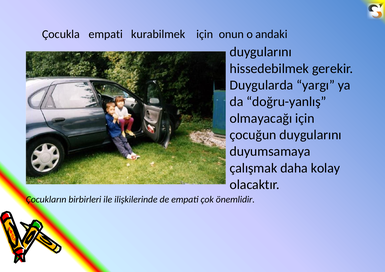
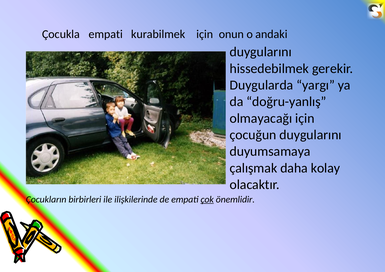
çok underline: none -> present (207, 200)
